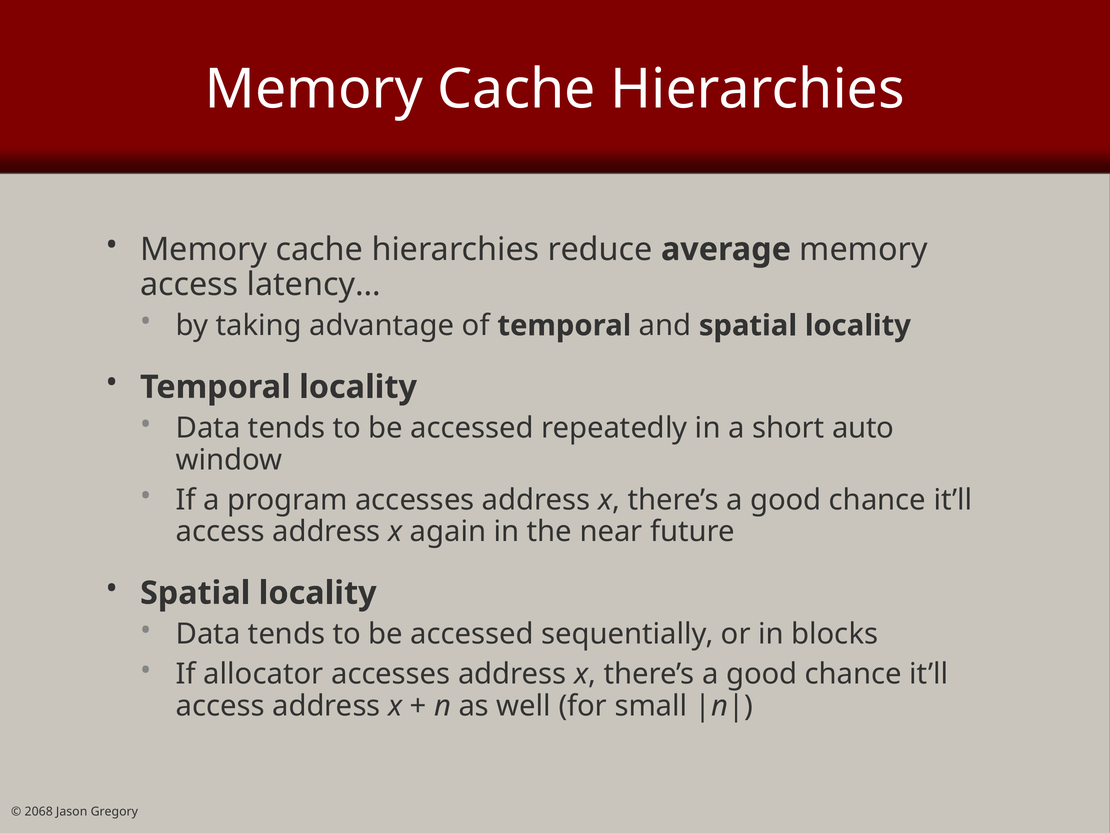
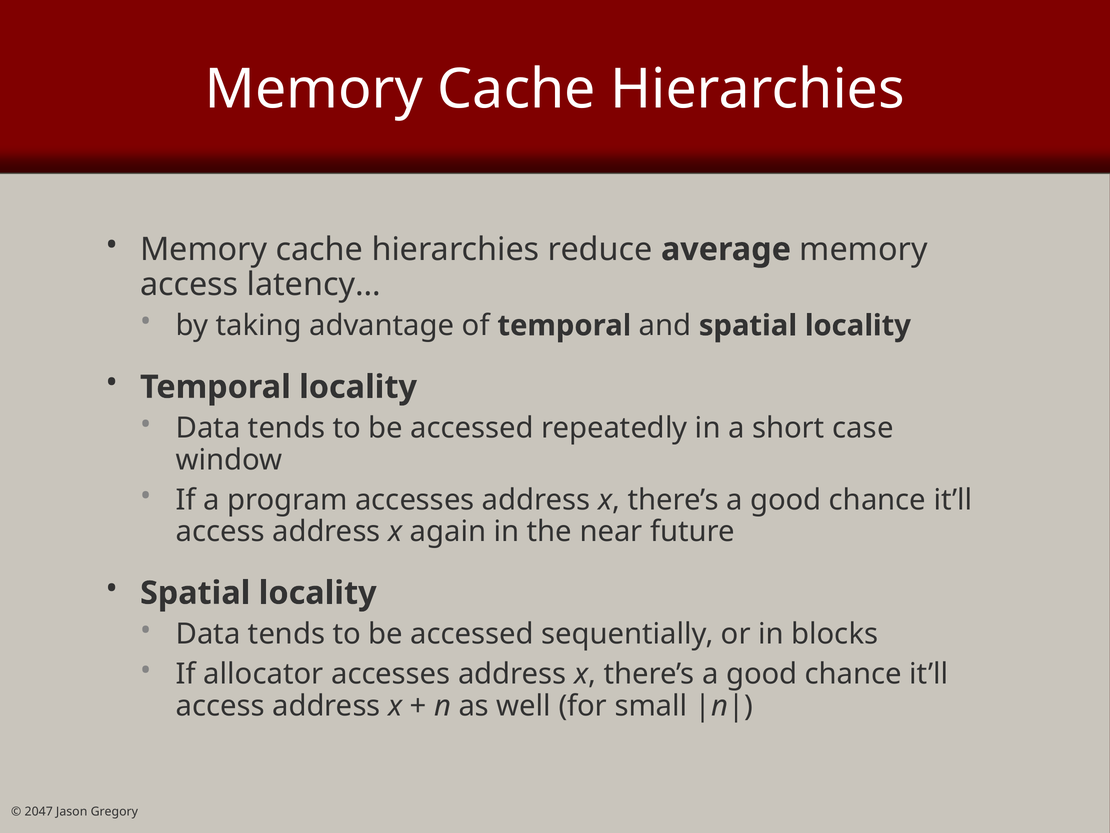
auto: auto -> case (863, 428)
2068: 2068 -> 2047 (39, 811)
